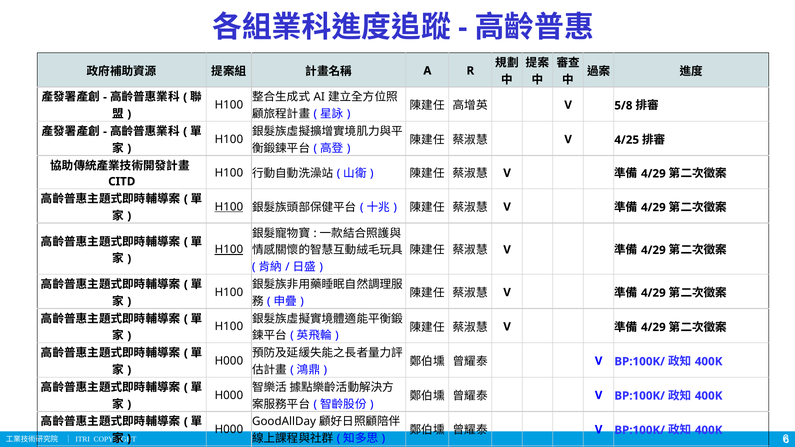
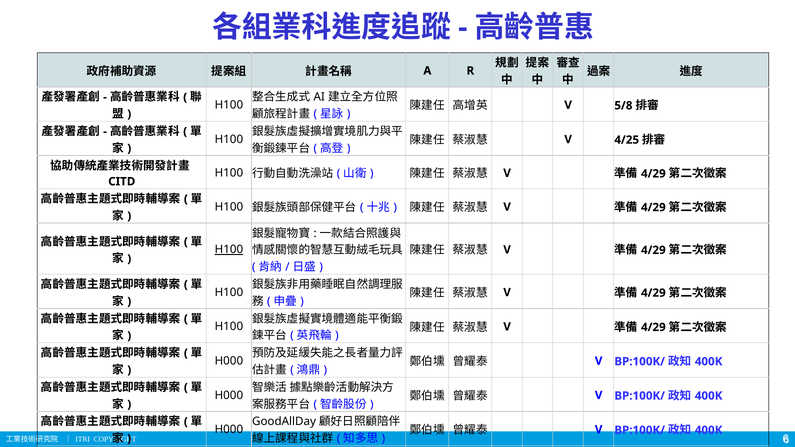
H100 underline: present -> none (229, 207)
